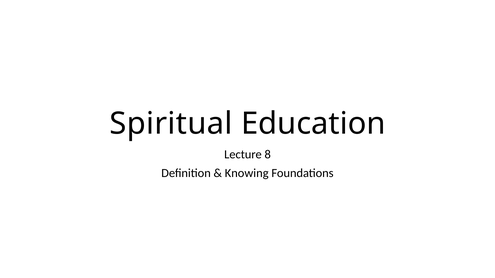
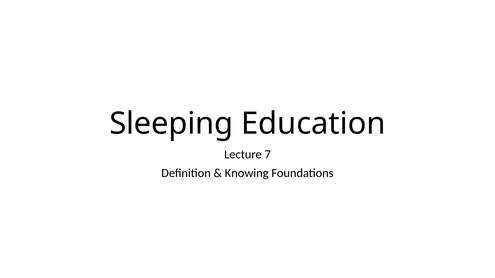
Spiritual: Spiritual -> Sleeping (171, 124)
8: 8 -> 7 (268, 155)
